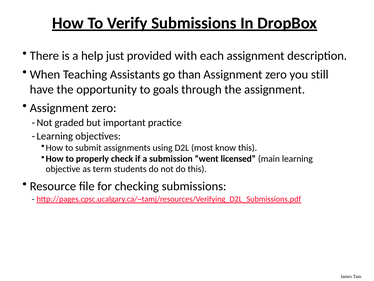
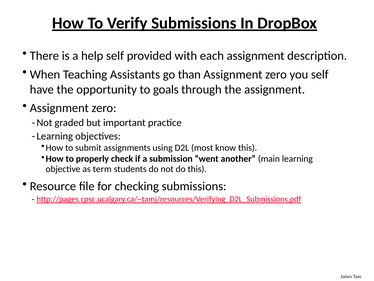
help just: just -> self (115, 56)
you still: still -> self (320, 74)
licensed: licensed -> another (238, 159)
